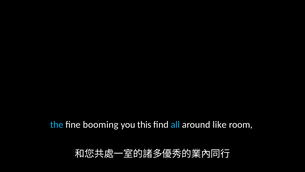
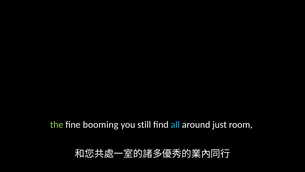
the colour: light blue -> light green (57, 124)
this: this -> still (144, 124)
like: like -> just (220, 124)
